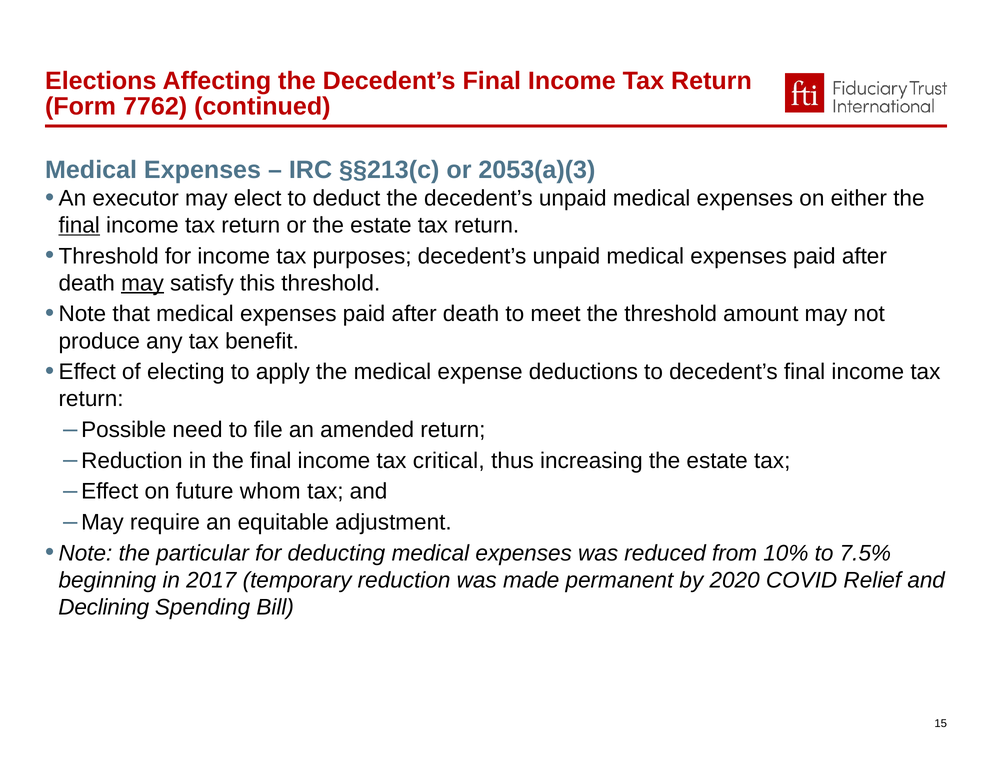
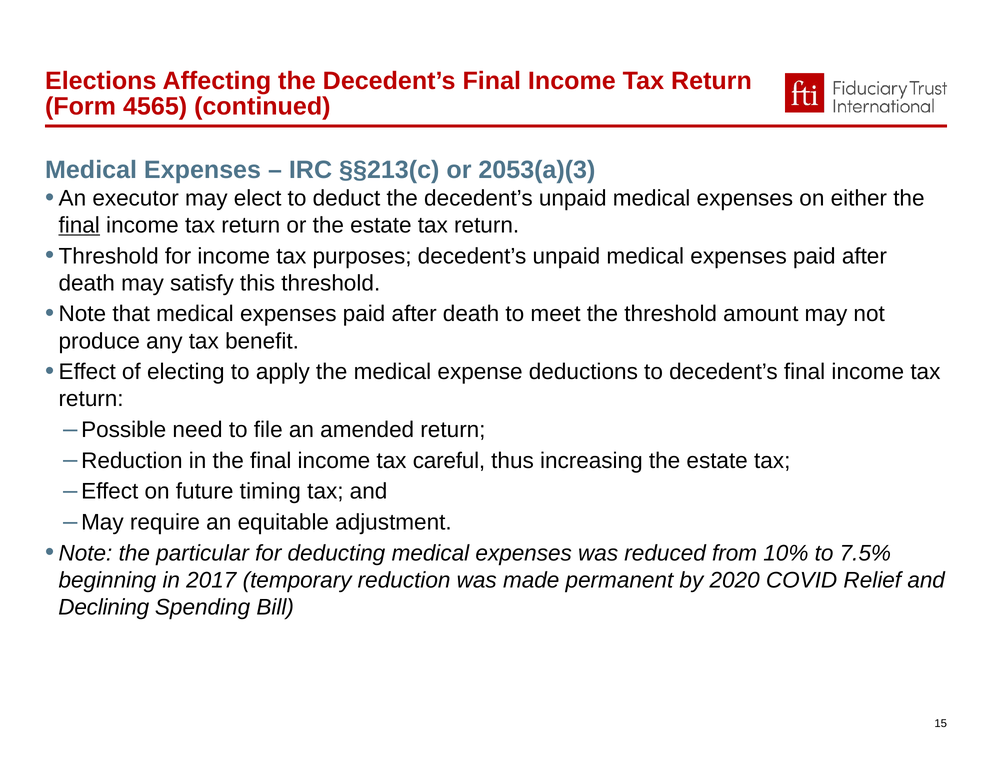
7762: 7762 -> 4565 (155, 106)
may underline: present -> none (143, 283)
critical: critical -> careful (449, 460)
whom: whom -> timing (270, 491)
